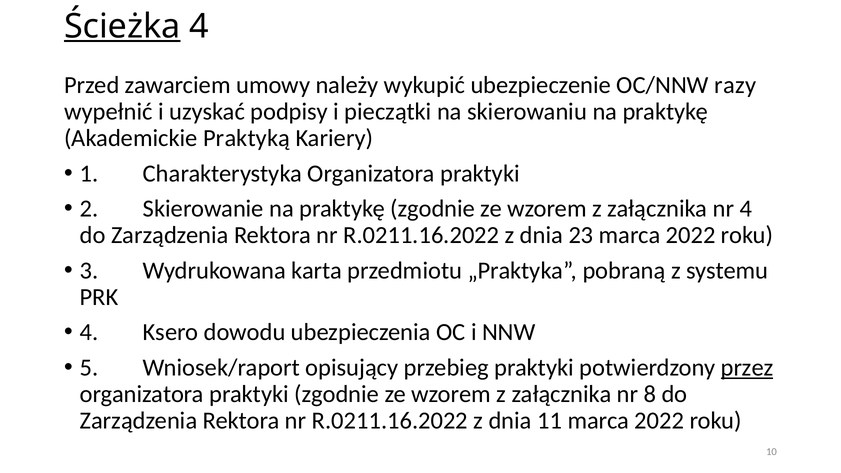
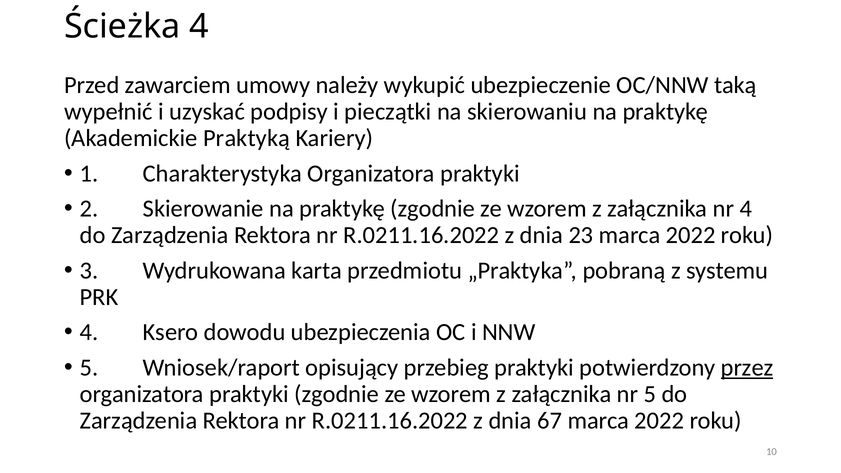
Ścieżka underline: present -> none (122, 26)
razy: razy -> taką (735, 85)
nr 8: 8 -> 5 (650, 394)
11: 11 -> 67 (550, 421)
